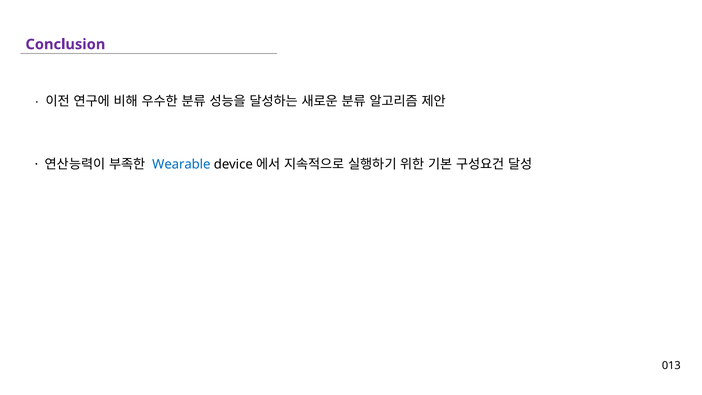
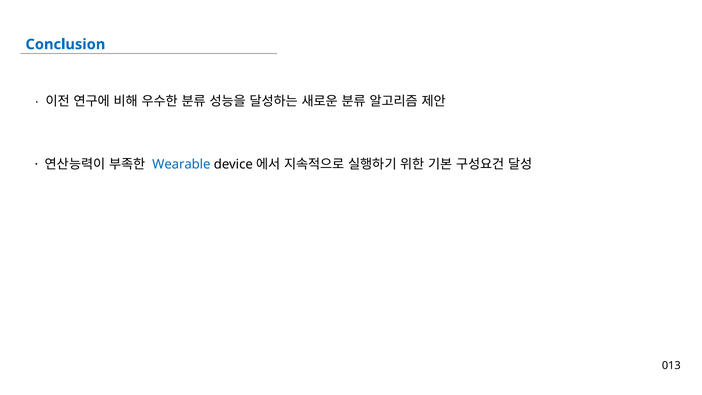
Conclusion colour: purple -> blue (65, 44)
